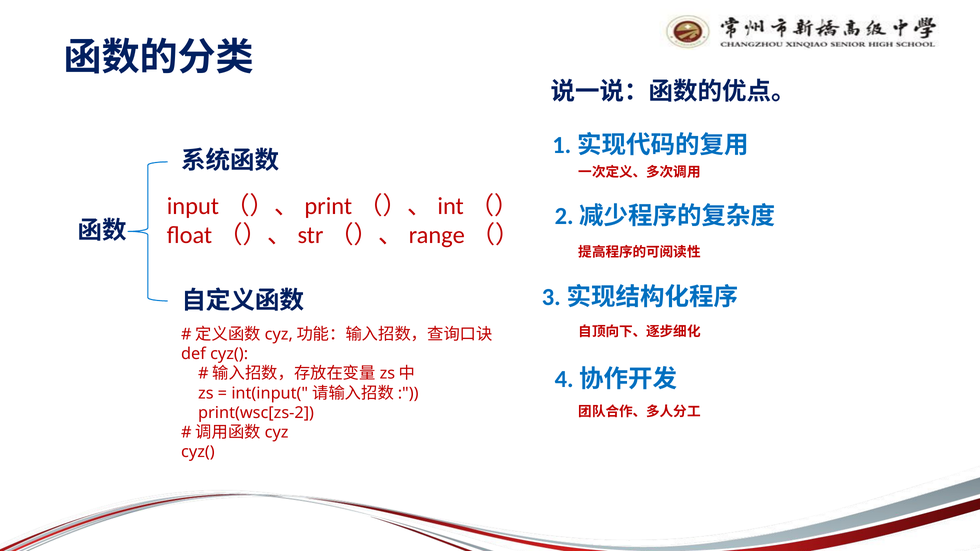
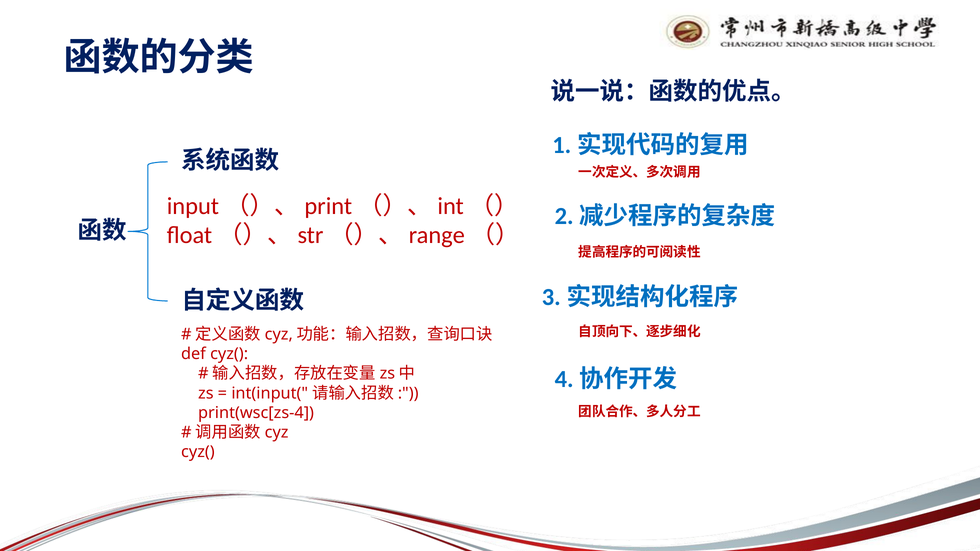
print(wsc[zs-2: print(wsc[zs-2 -> print(wsc[zs-4 (256, 413)
